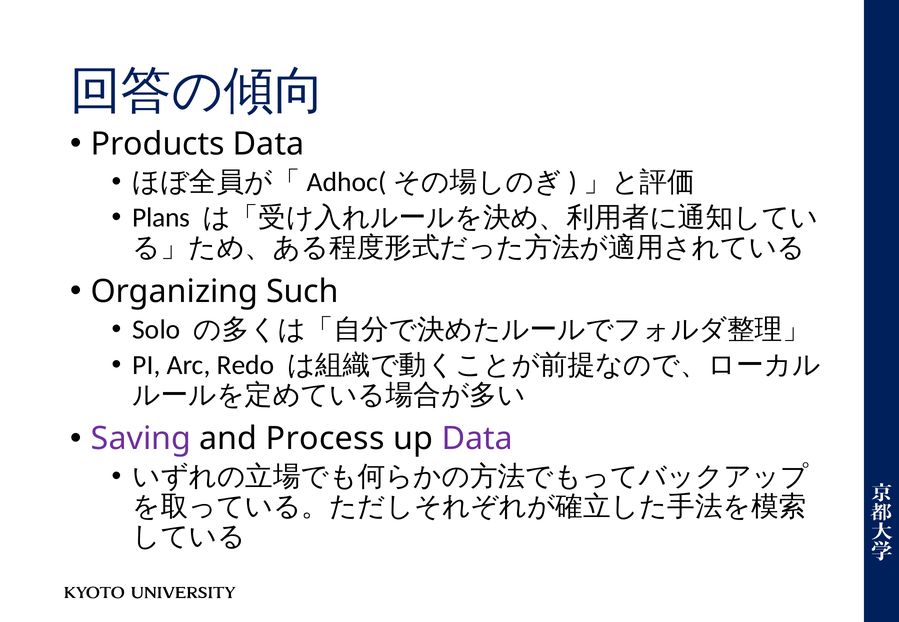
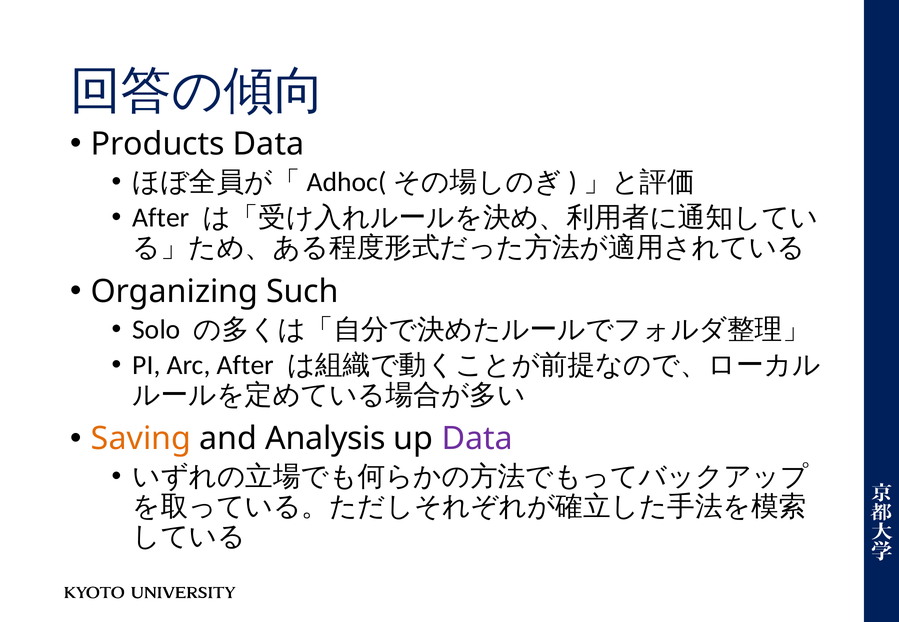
Plans: Plans -> After (161, 218)
Arc Redo: Redo -> After (245, 365)
Saving colour: purple -> orange (141, 439)
Process: Process -> Analysis (326, 439)
